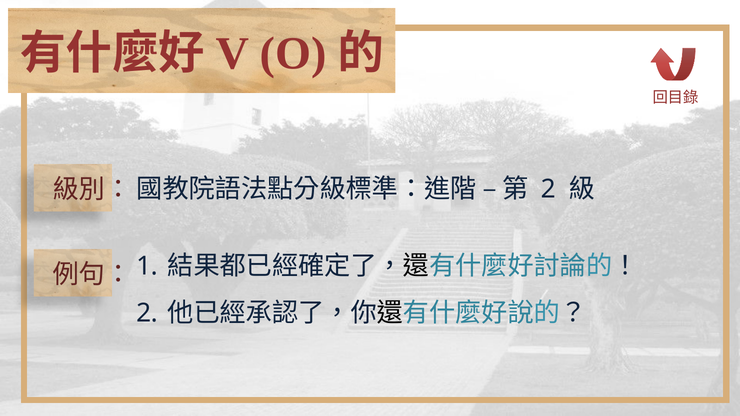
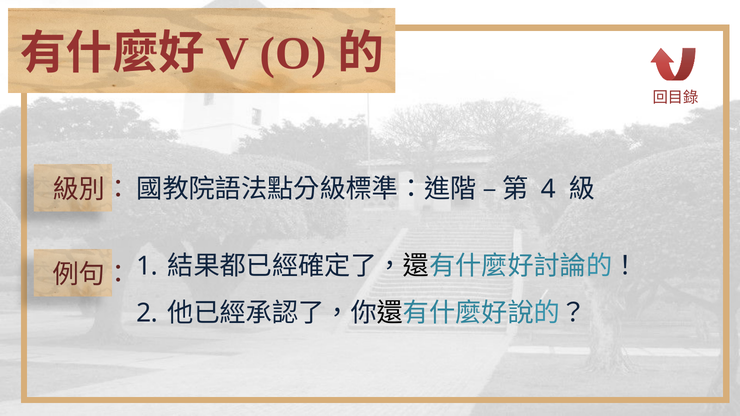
2: 2 -> 4 (548, 189)
